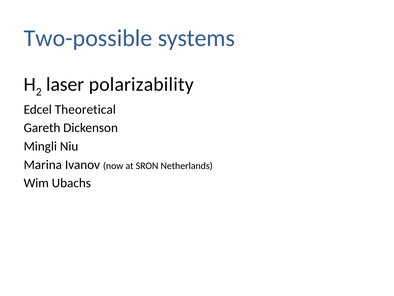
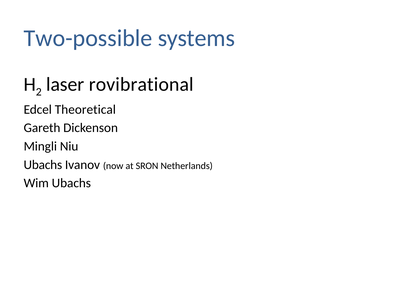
polarizability: polarizability -> rovibrational (141, 84)
Marina: Marina -> Ubachs (43, 164)
